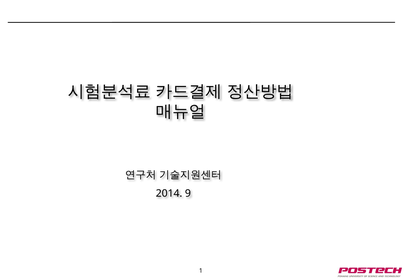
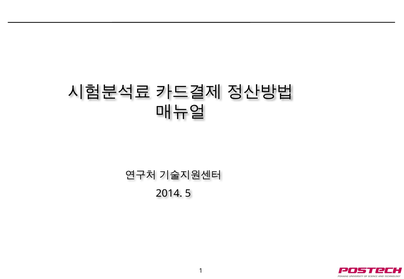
9: 9 -> 5 (188, 194)
